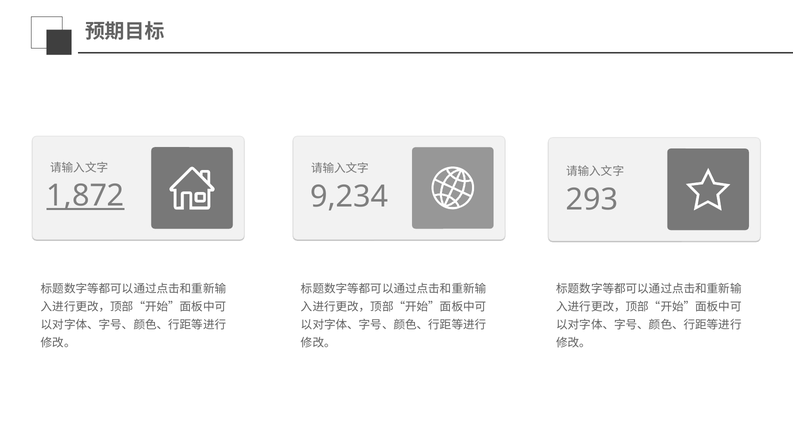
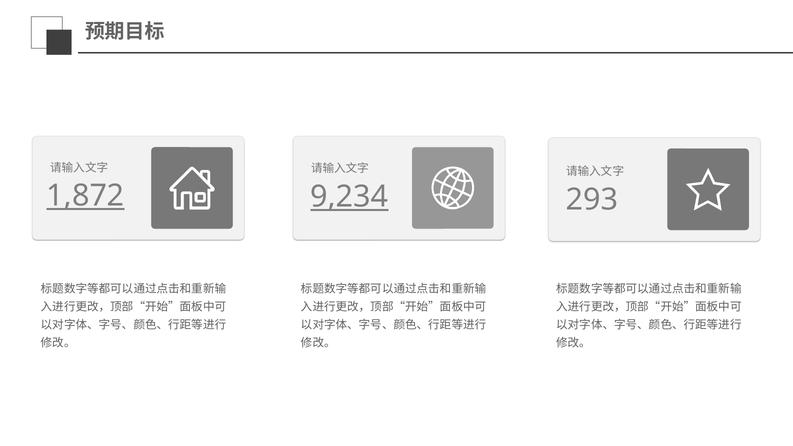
9,234 underline: none -> present (349, 197)
